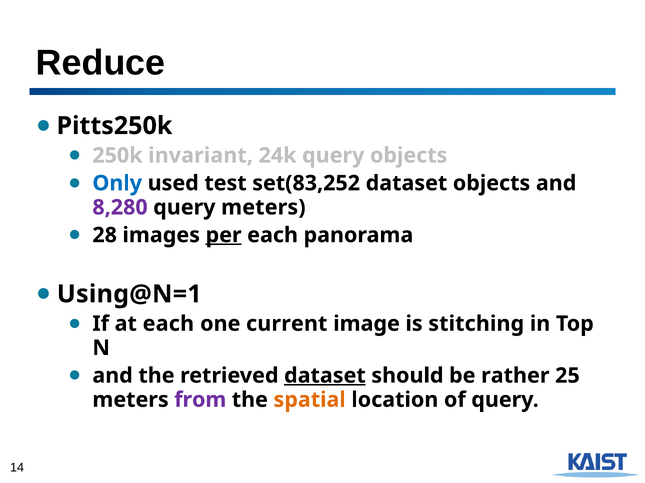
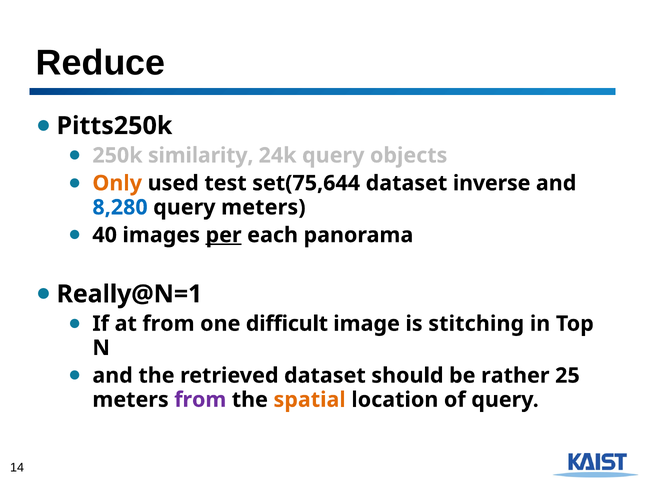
invariant: invariant -> similarity (201, 156)
Only colour: blue -> orange (117, 183)
set(83,252: set(83,252 -> set(75,644 (306, 183)
dataset objects: objects -> inverse (492, 183)
8,280 colour: purple -> blue (120, 208)
28: 28 -> 40 (105, 235)
Using@N=1: Using@N=1 -> Really@N=1 (129, 294)
at each: each -> from (168, 324)
current: current -> difficult (287, 324)
dataset underline: present -> none (325, 376)
